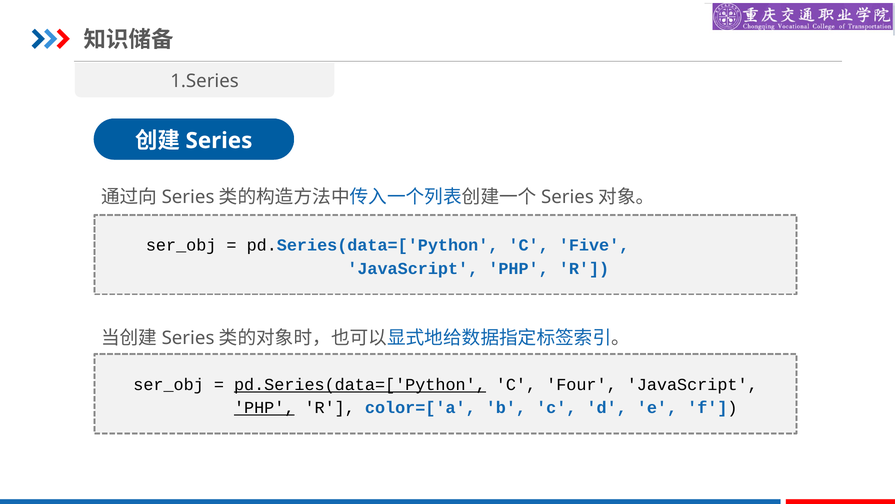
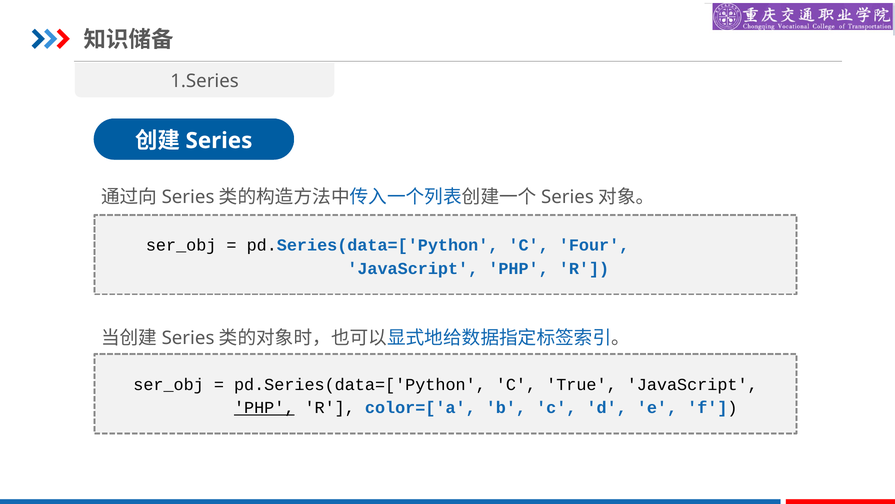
Five: Five -> Four (594, 245)
pd.Series(data=['Python underline: present -> none (360, 384)
Four: Four -> True (581, 384)
